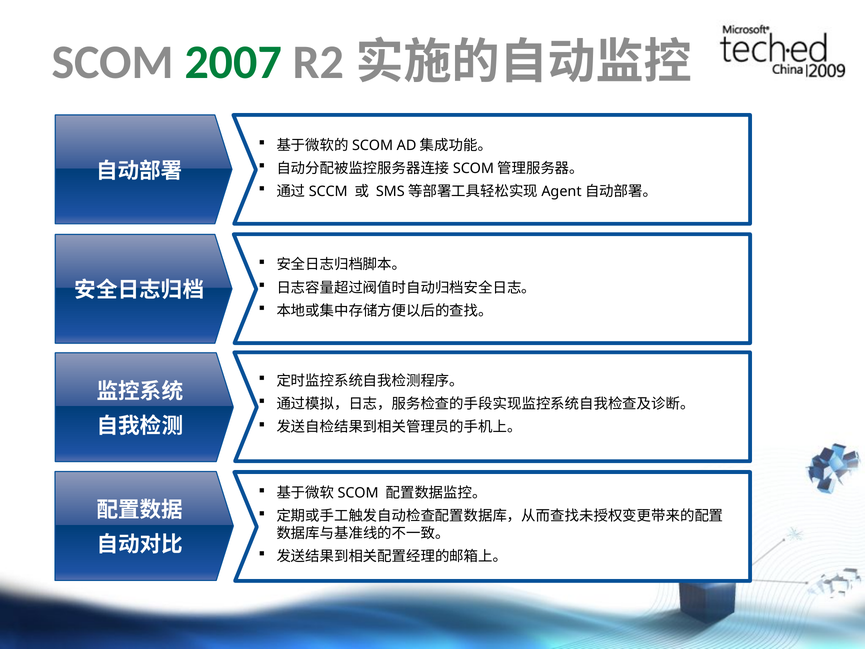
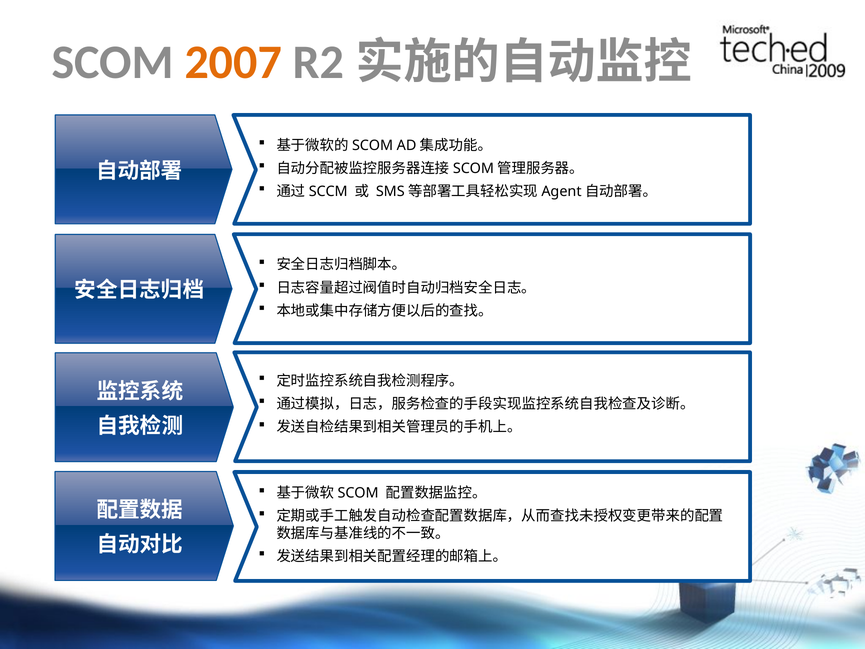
2007 colour: green -> orange (233, 62)
